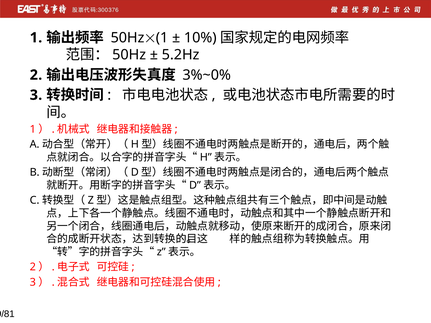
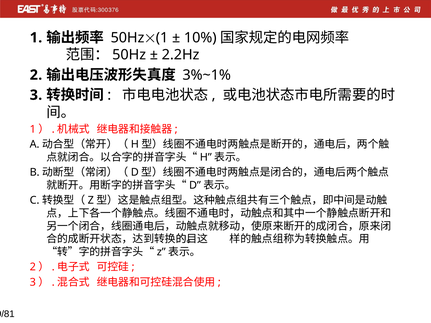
5.2Hz: 5.2Hz -> 2.2Hz (181, 55)
3%~0%: 3%~0% -> 3%~1% (207, 75)
